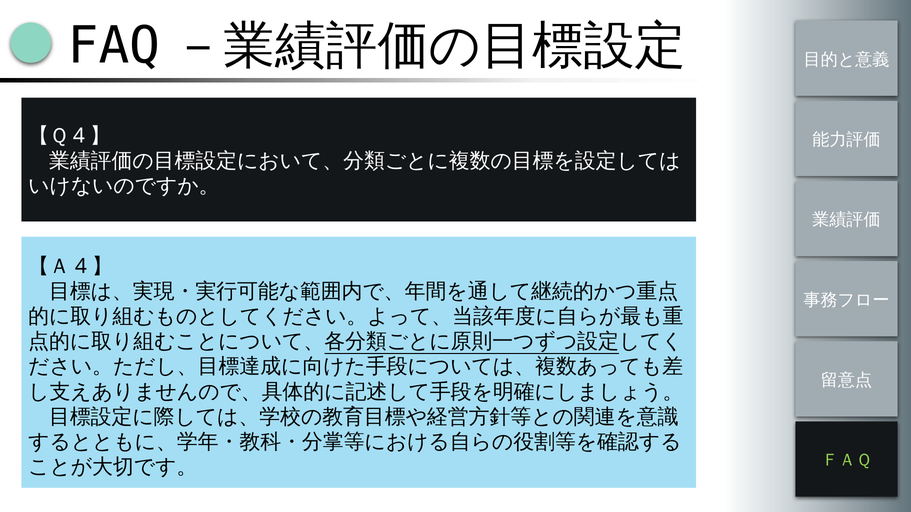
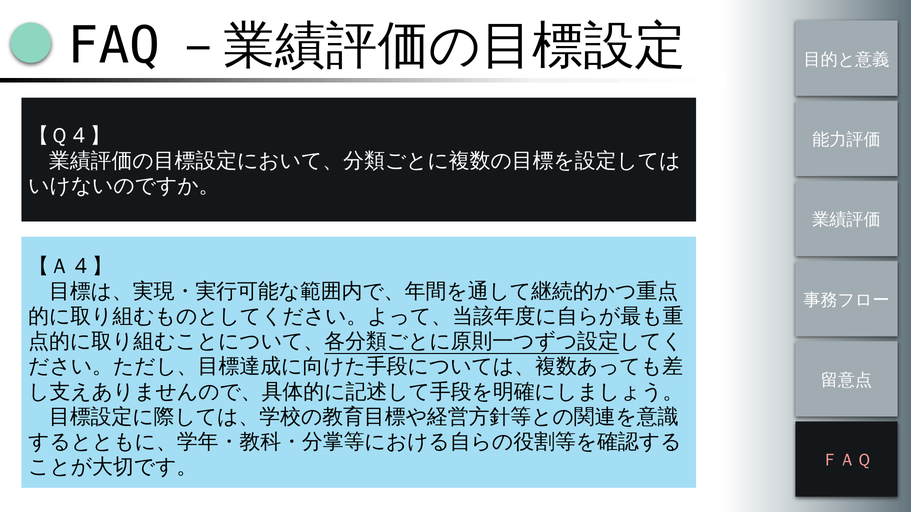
ＦＡＱ colour: light green -> pink (847, 461)
